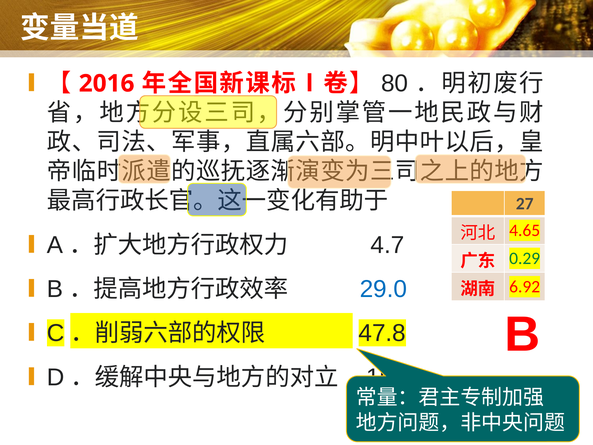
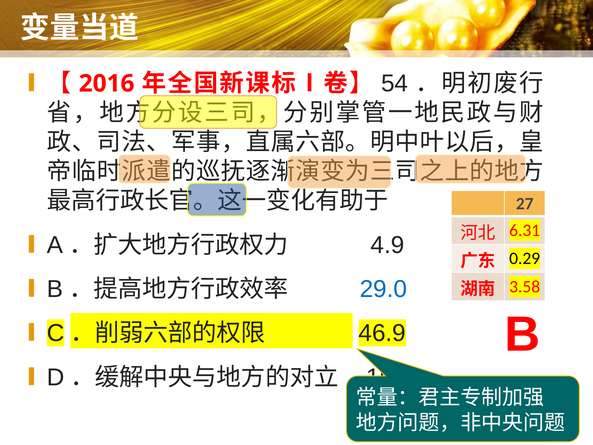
80: 80 -> 54 (395, 83)
4.65: 4.65 -> 6.31 (525, 230)
4.7: 4.7 -> 4.9 (387, 245)
0.29 colour: green -> black (525, 258)
6.92: 6.92 -> 3.58 (525, 287)
47.8: 47.8 -> 46.9 (382, 333)
